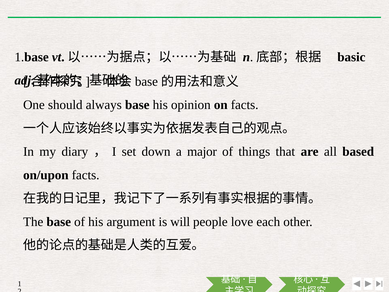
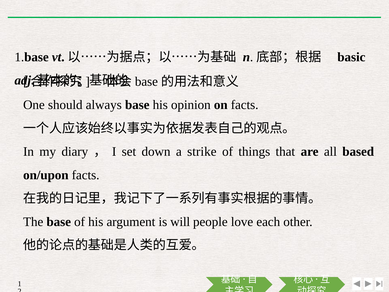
major: major -> strike (202, 152)
